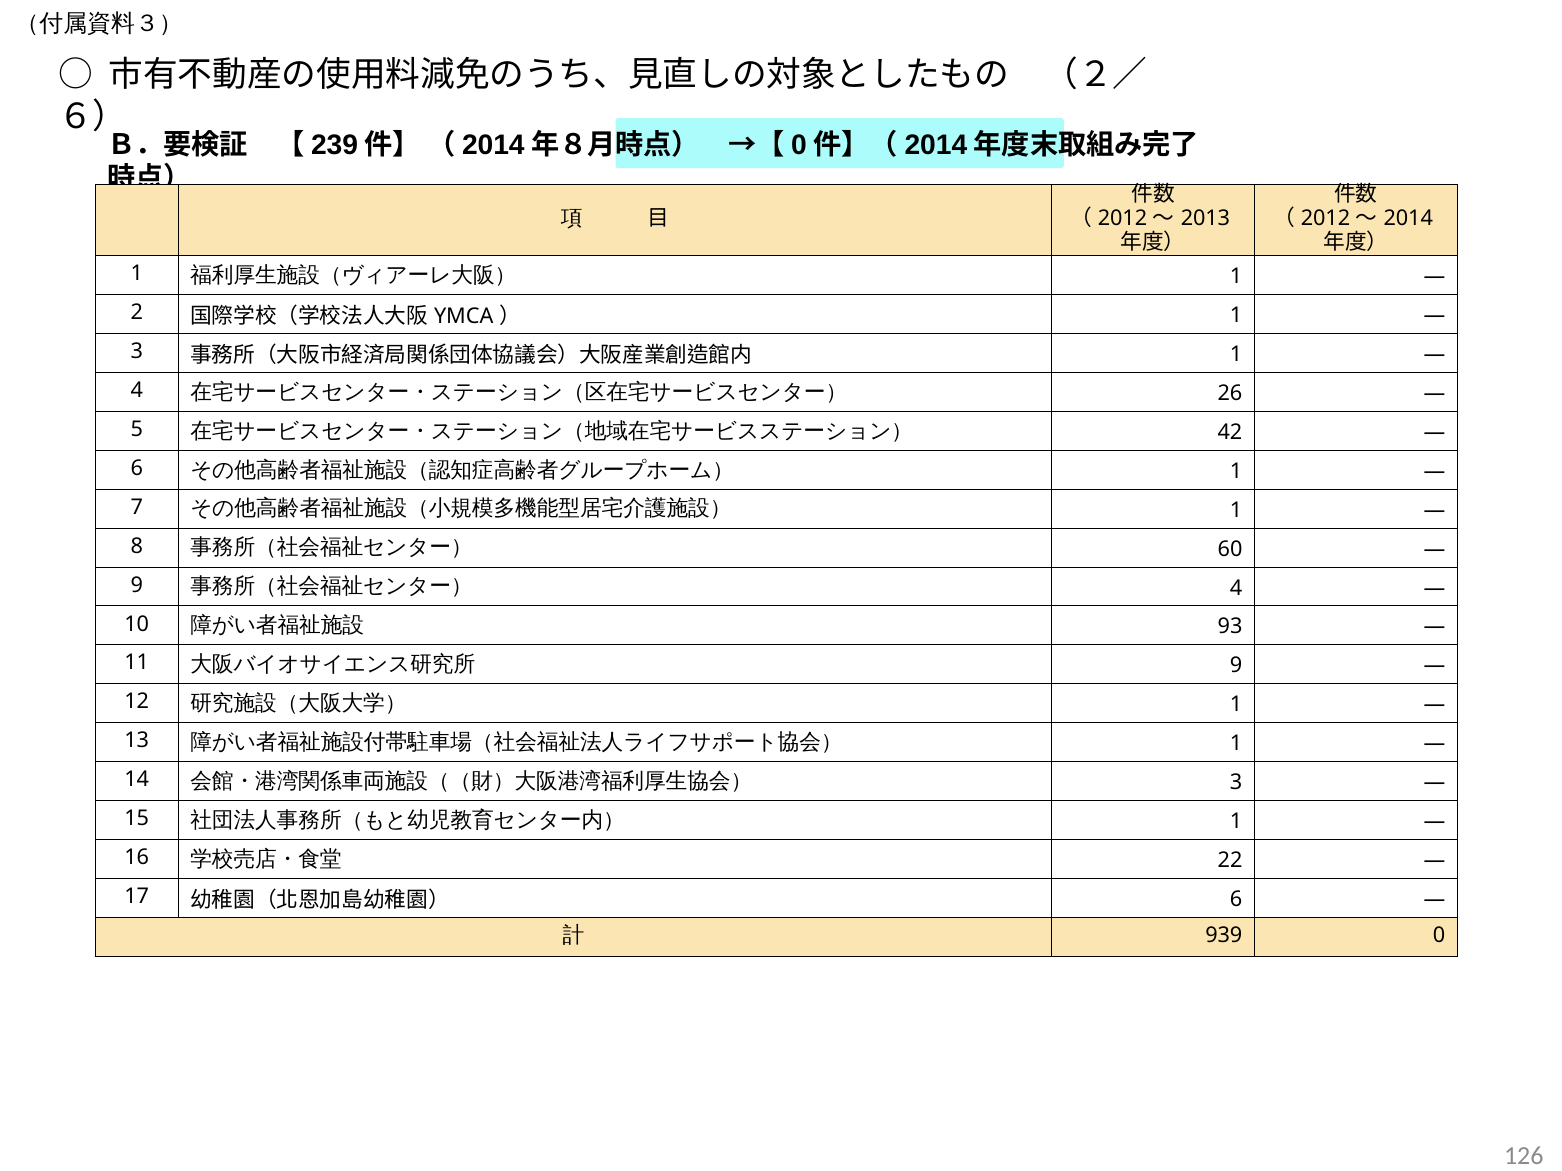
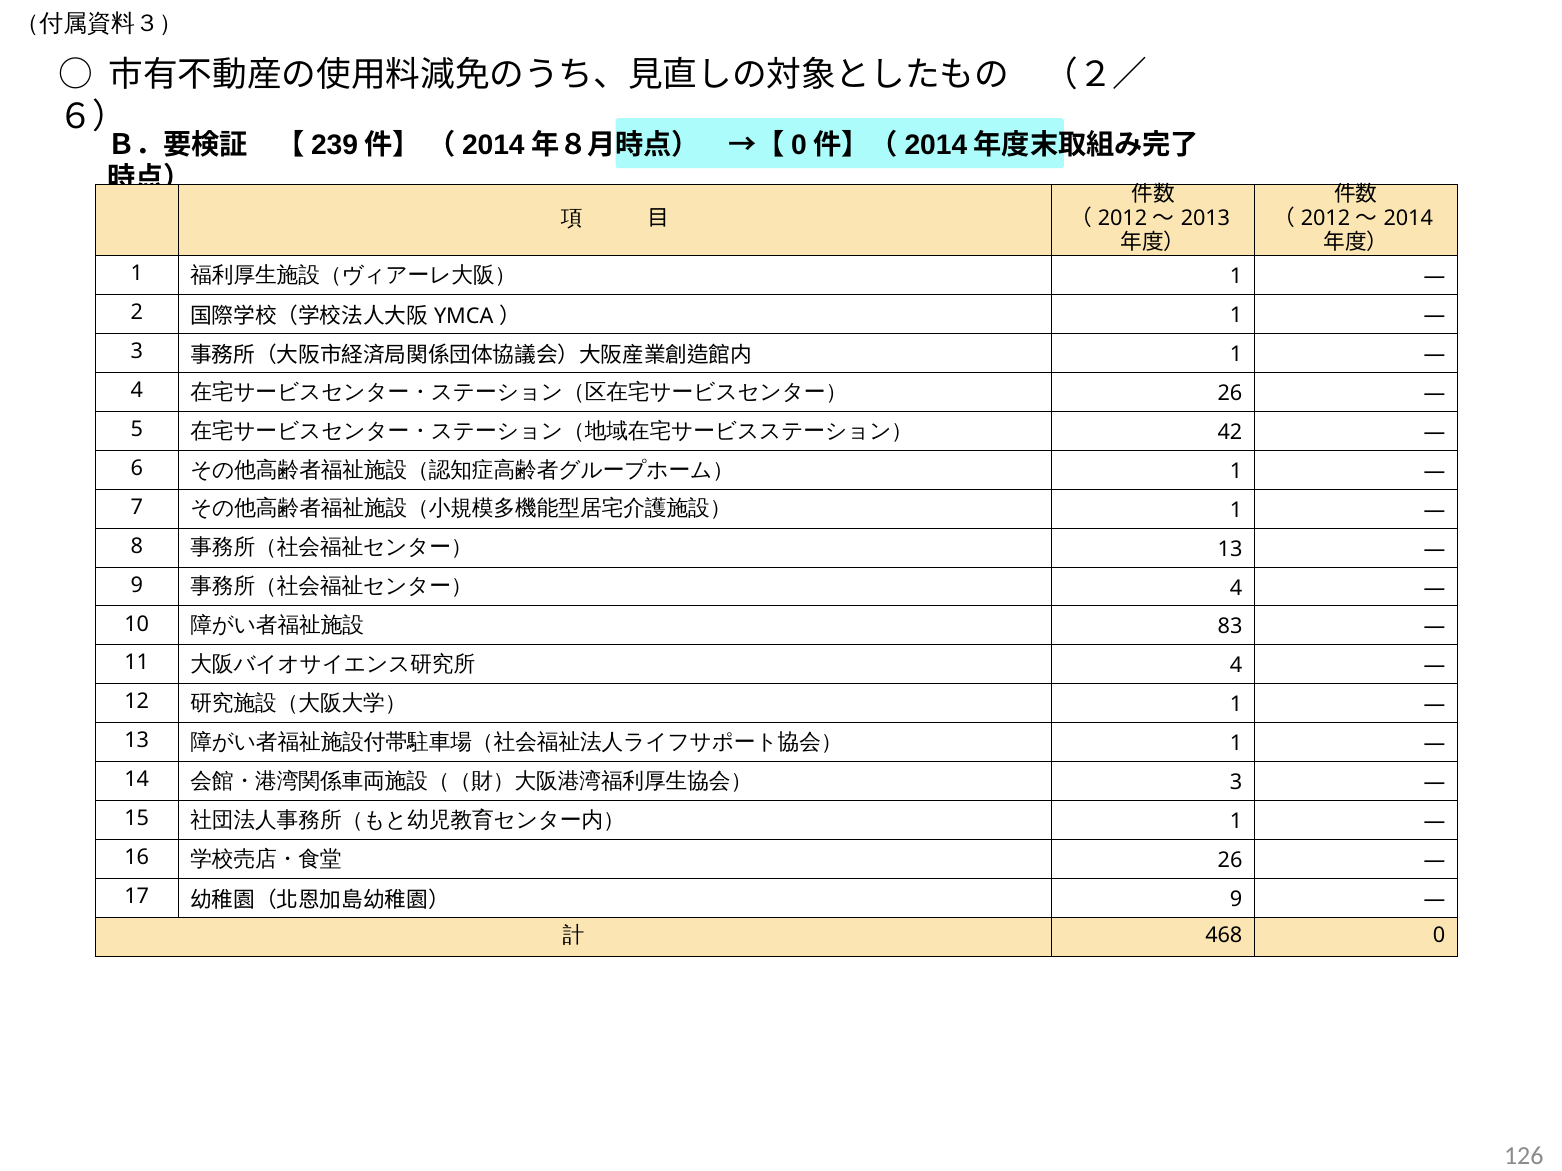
60: 60 -> 13 (1230, 549)
93: 93 -> 83 (1230, 627)
9: 9 -> 4 (1236, 666)
22: 22 -> 26 (1230, 861)
6: 6 -> 9 (1236, 900)
939: 939 -> 468 (1224, 936)
